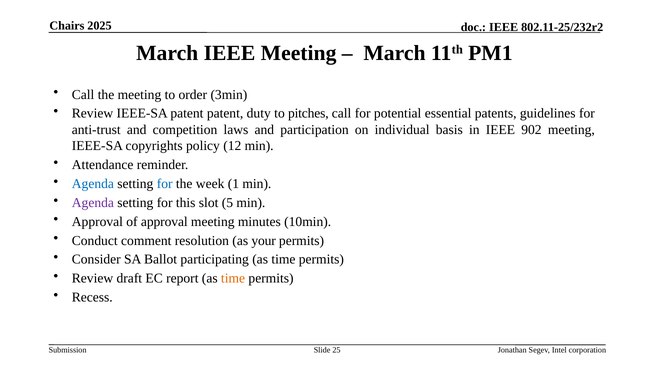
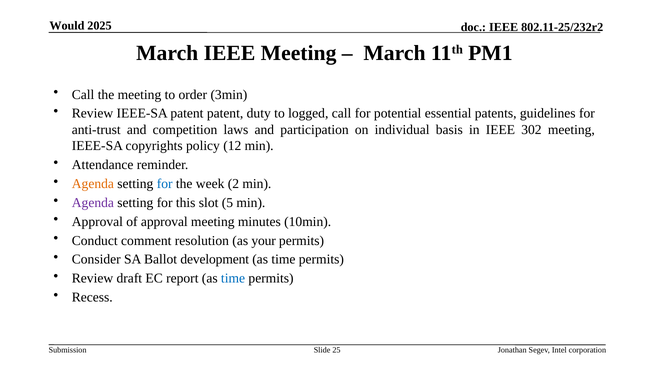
Chairs: Chairs -> Would (67, 26)
pitches: pitches -> logged (308, 114)
902: 902 -> 302 (531, 130)
Agenda colour: blue -> orange (93, 184)
1: 1 -> 2 (233, 184)
participating: participating -> development (215, 260)
time colour: orange -> blue (233, 278)
